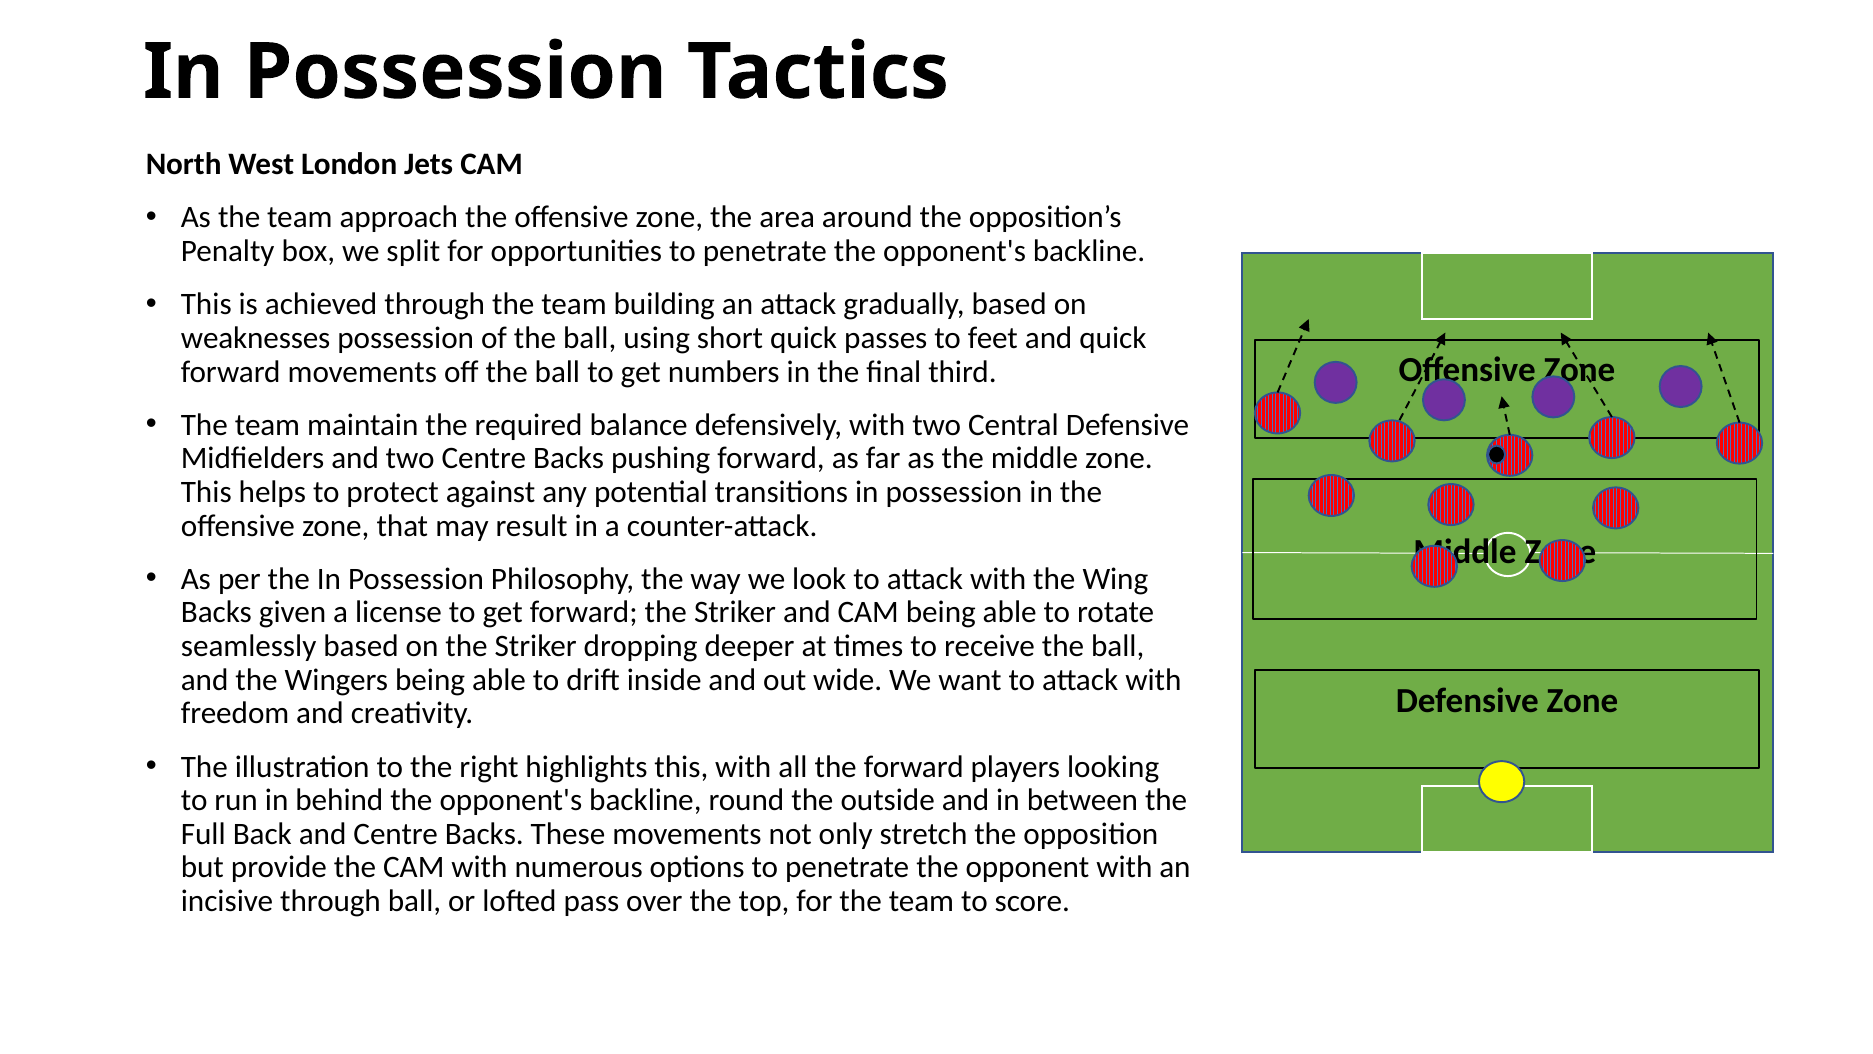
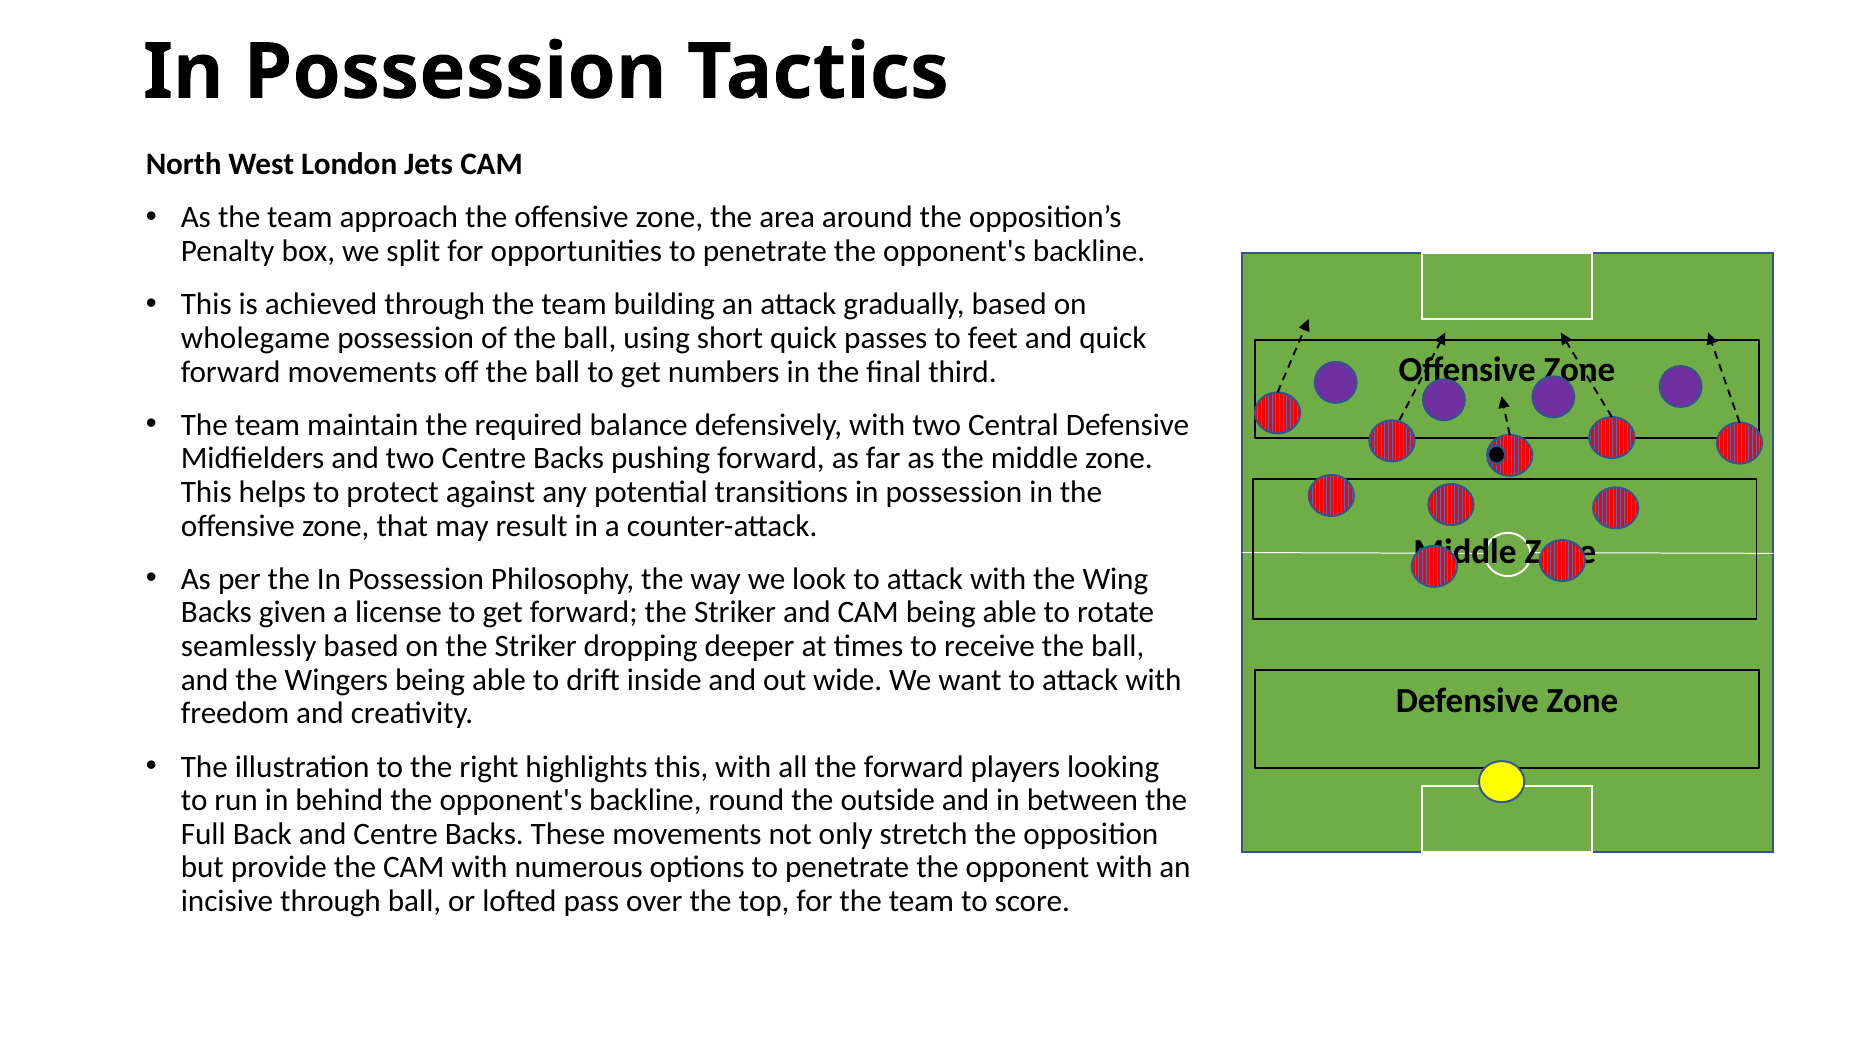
weaknesses: weaknesses -> wholegame (255, 338)
